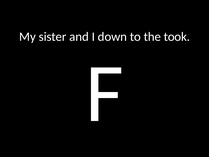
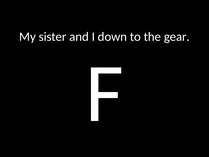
took: took -> gear (177, 37)
